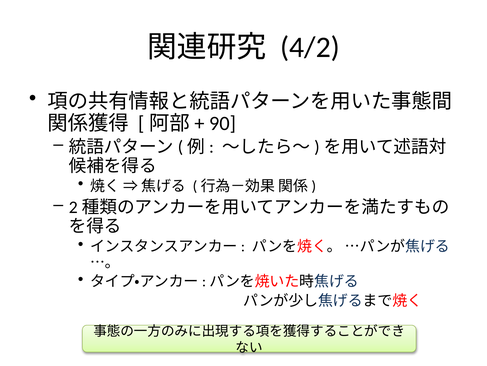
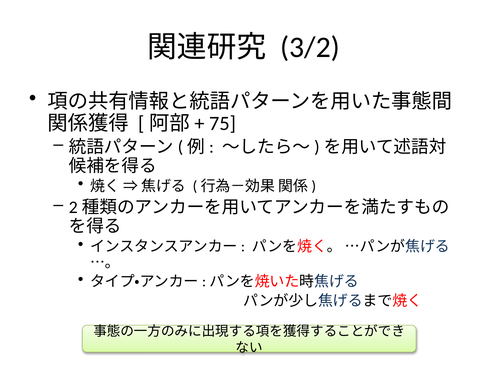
4/2: 4/2 -> 3/2 (310, 47)
90: 90 -> 75 (223, 123)
